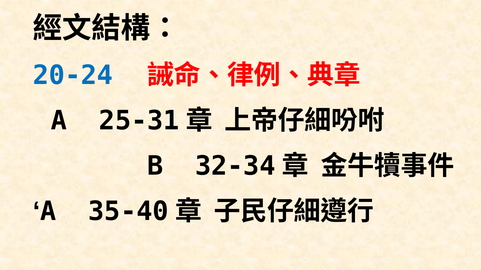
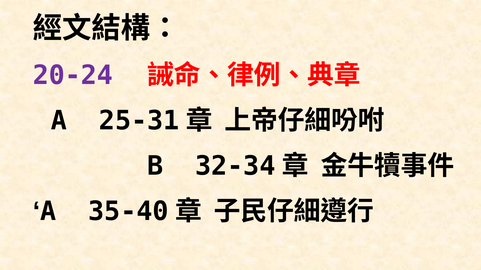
20-24 colour: blue -> purple (73, 75)
